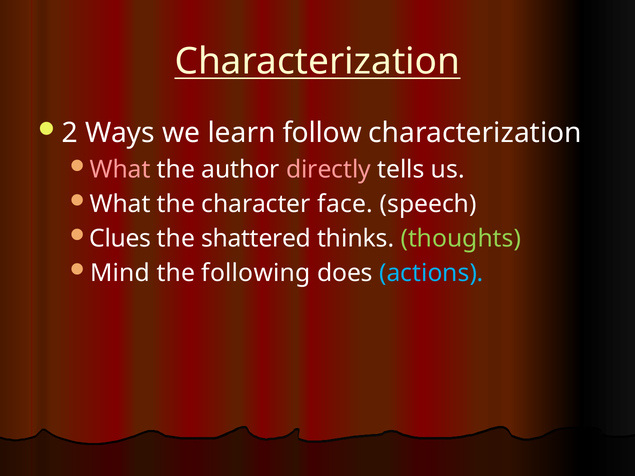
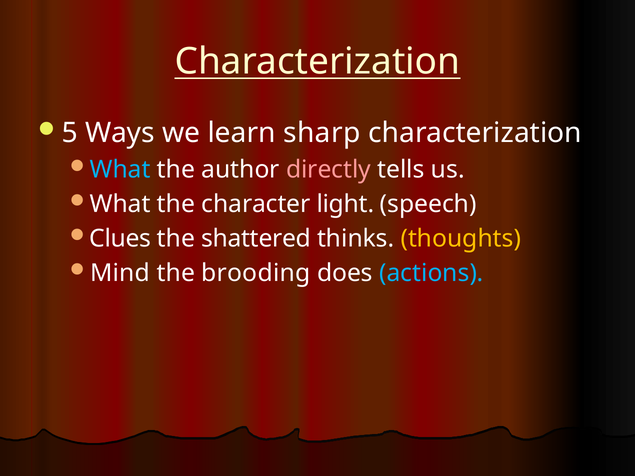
2: 2 -> 5 (70, 133)
follow: follow -> sharp (322, 133)
What colour: pink -> light blue (120, 170)
face: face -> light (345, 204)
thoughts colour: light green -> yellow (461, 239)
following: following -> brooding (256, 273)
